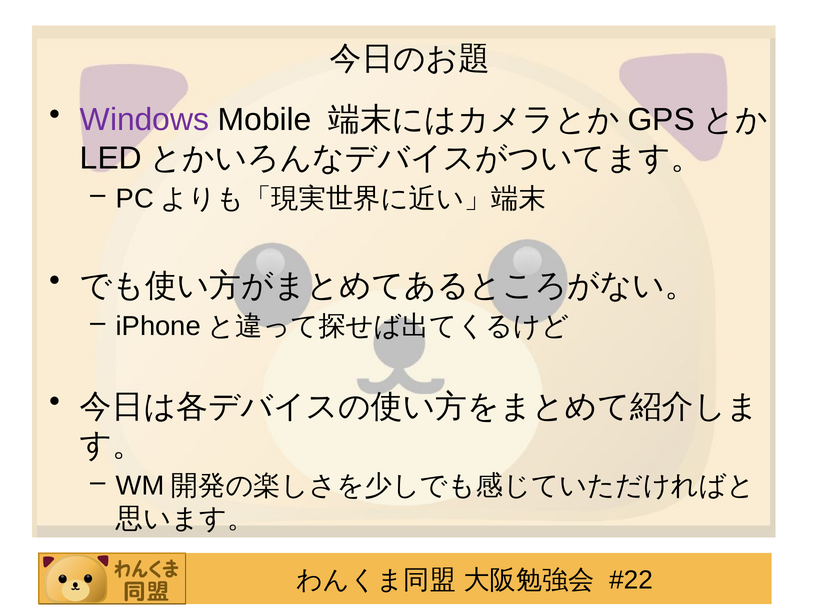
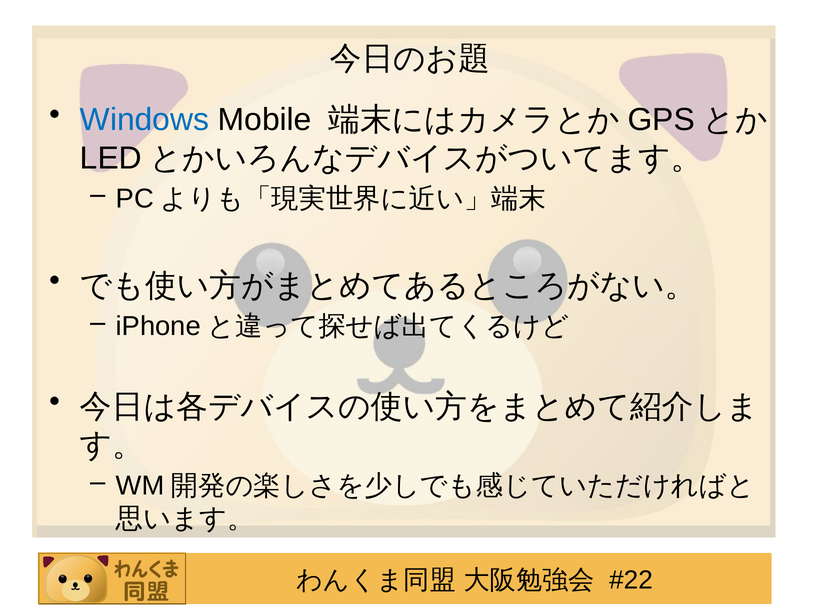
Windows colour: purple -> blue (145, 120)
